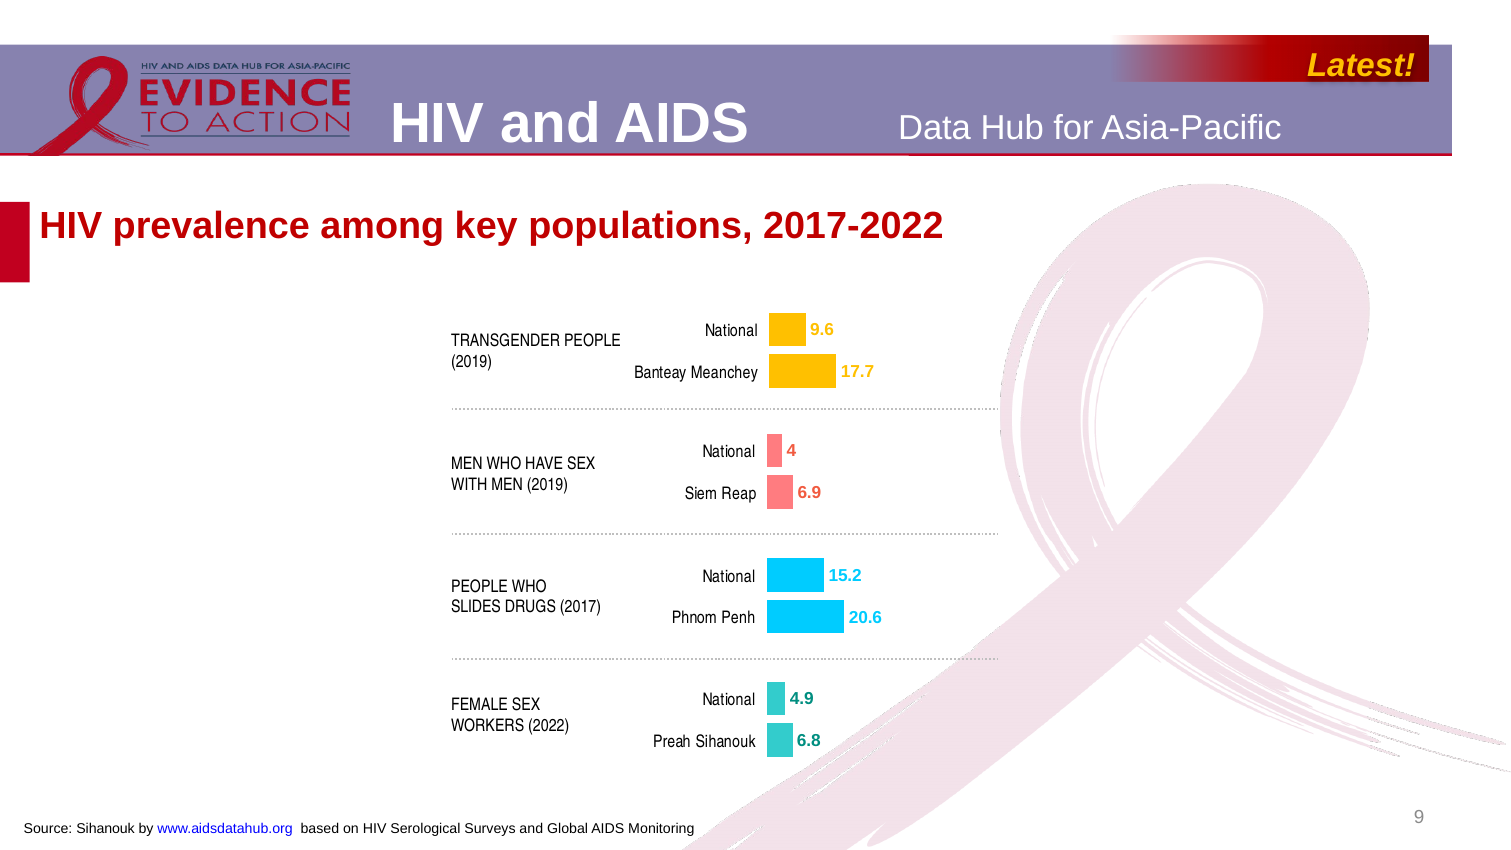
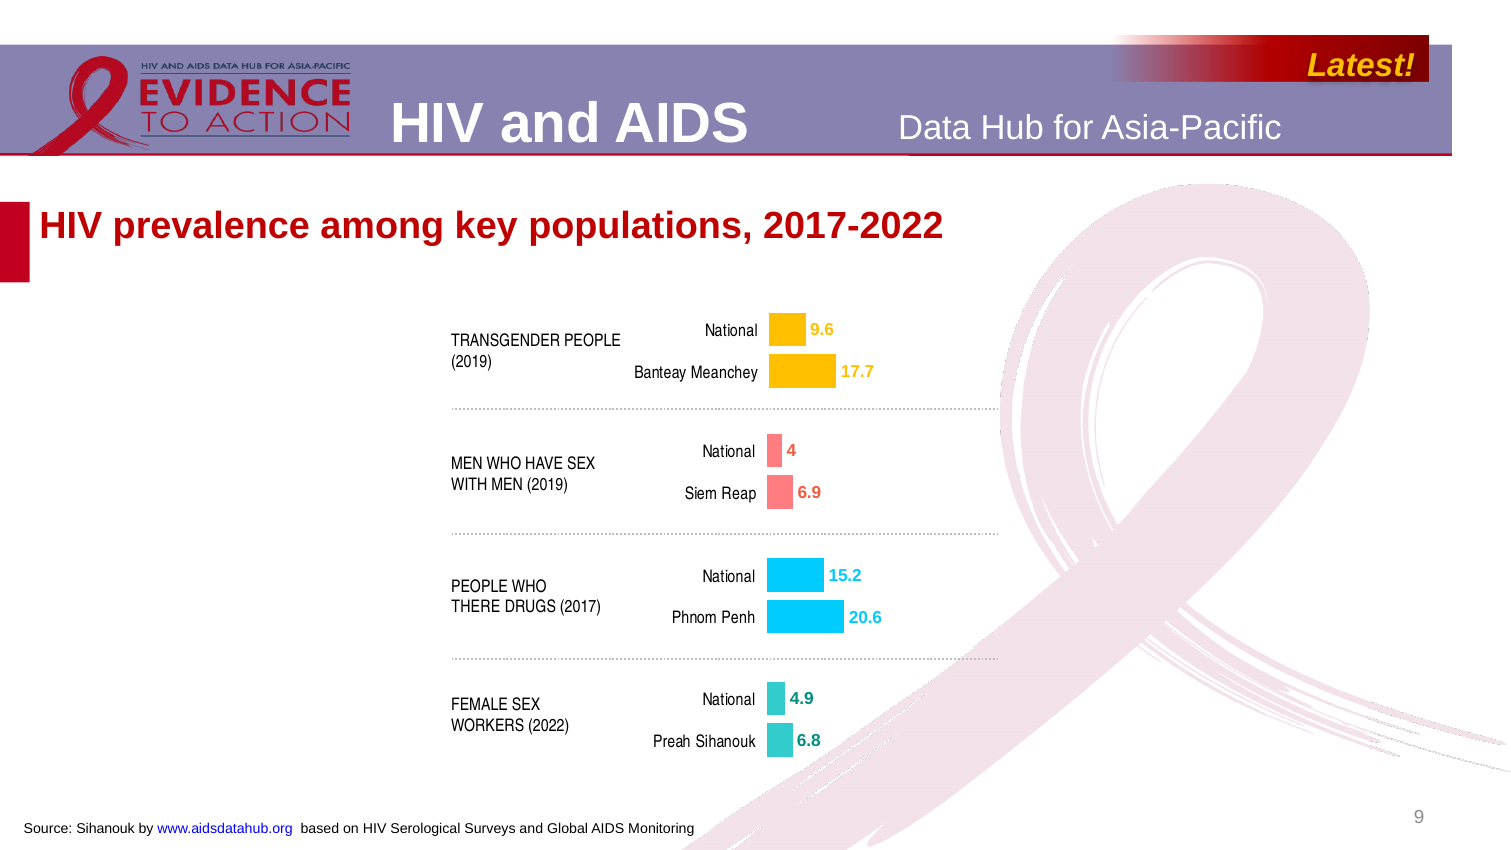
SLIDES: SLIDES -> THERE (476, 607)
